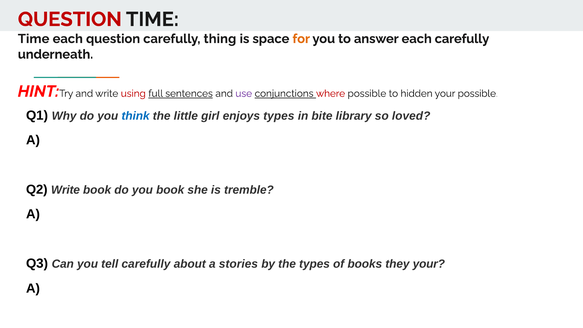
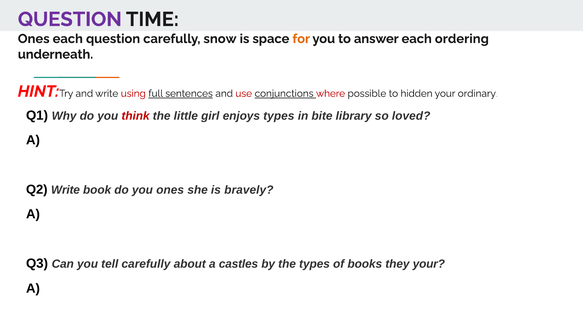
QUESTION colour: red -> purple (70, 19)
Time: Time -> Ones (34, 39)
thing: thing -> snow (220, 39)
each carefully: carefully -> ordering (462, 39)
use colour: purple -> red (244, 94)
your possible: possible -> ordinary (478, 94)
think colour: blue -> red (136, 116)
you book: book -> ones (170, 190)
tremble: tremble -> bravely (249, 190)
stories: stories -> castles (239, 264)
